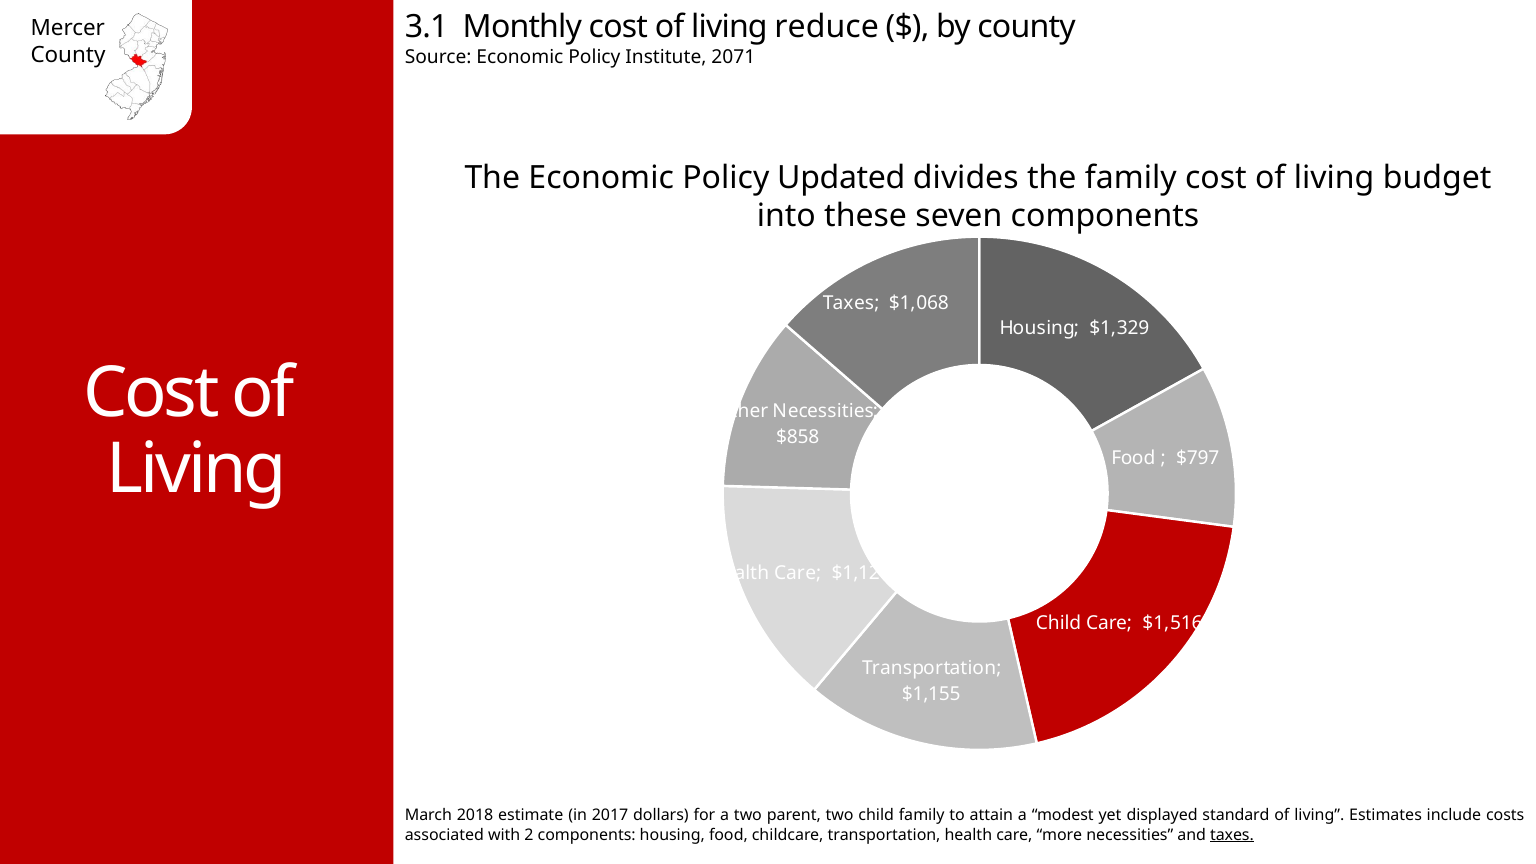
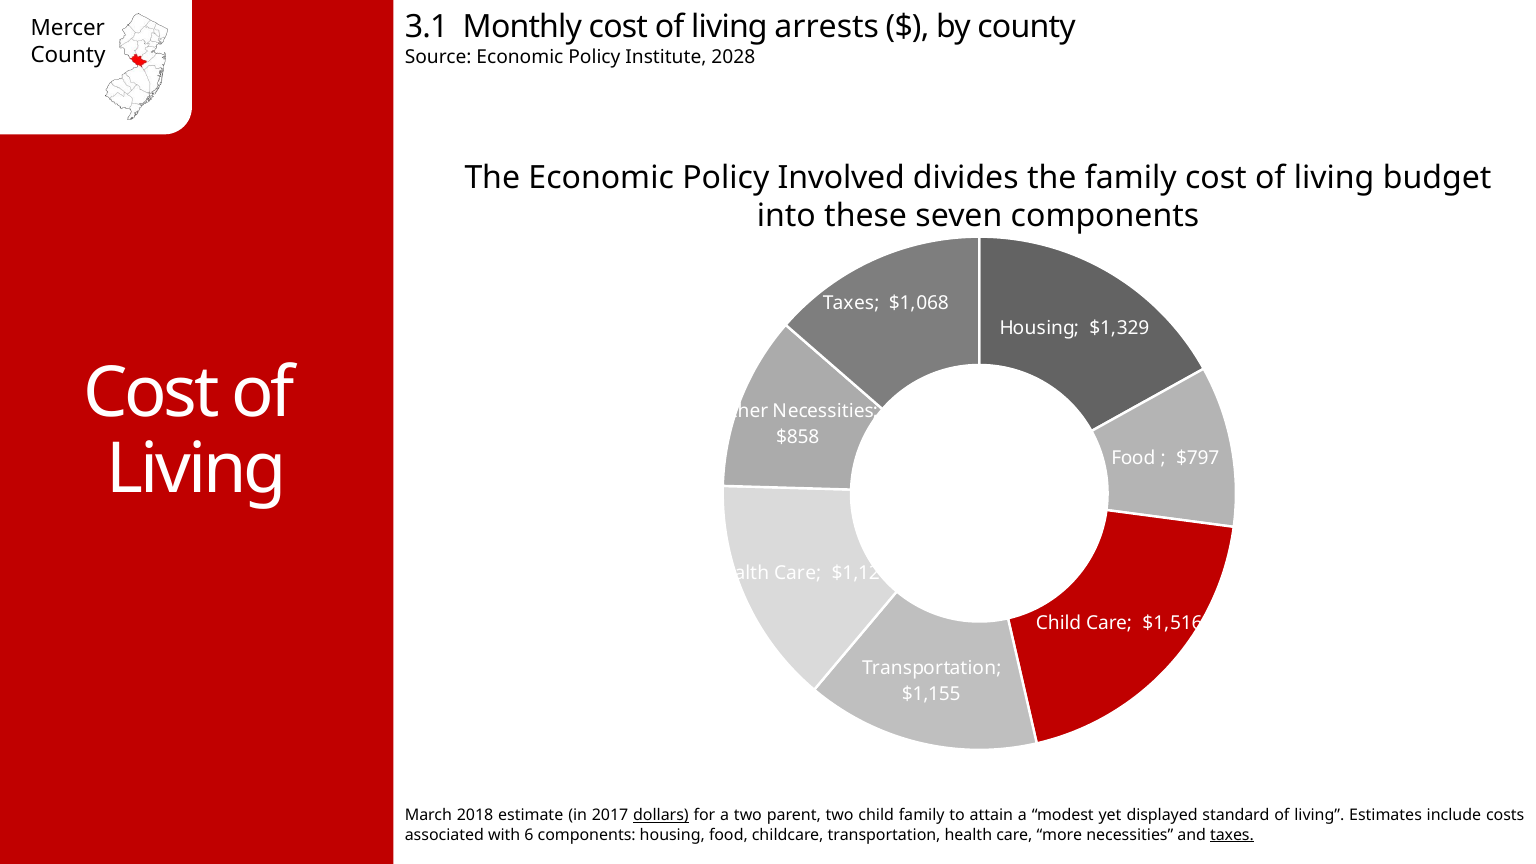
reduce: reduce -> arrests (827, 27)
2071: 2071 -> 2028 (733, 57)
Updated: Updated -> Involved (841, 178)
dollars underline: none -> present (661, 816)
2: 2 -> 6 (529, 835)
